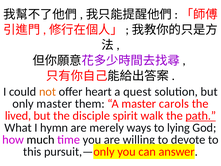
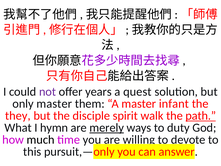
not colour: orange -> purple (48, 92)
heart: heart -> years (98, 92)
carols: carols -> infant (174, 104)
lived: lived -> they (18, 115)
merely underline: none -> present (107, 127)
lying: lying -> duty (178, 127)
